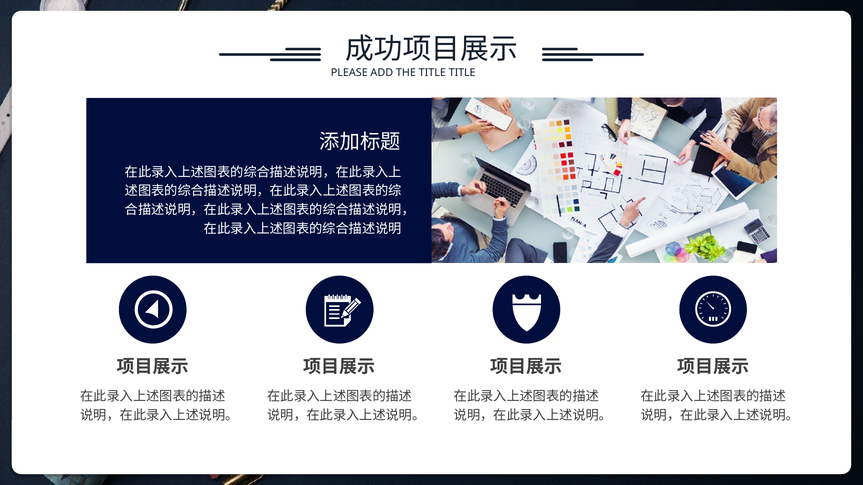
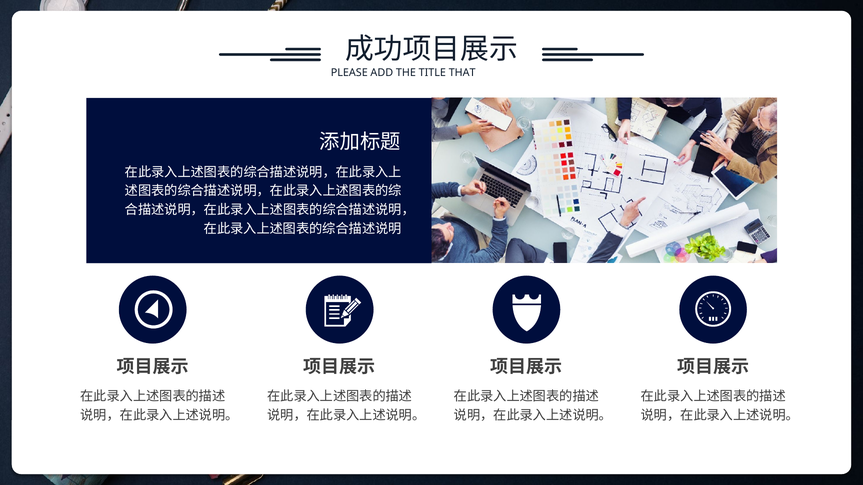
TITLE TITLE: TITLE -> THAT (462, 73)
